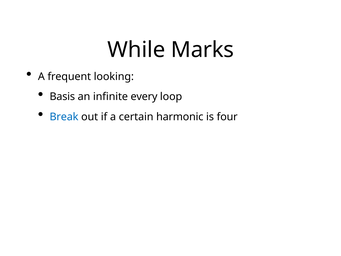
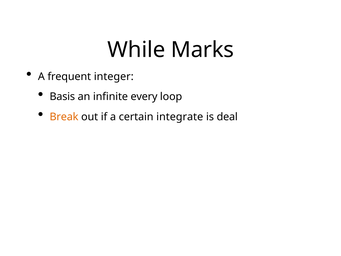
looking: looking -> integer (114, 76)
Break colour: blue -> orange (64, 117)
harmonic: harmonic -> integrate (180, 117)
four: four -> deal (227, 117)
